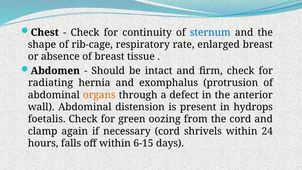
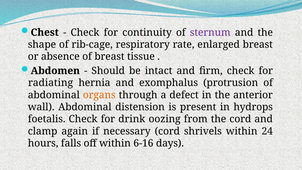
sternum colour: blue -> purple (210, 32)
green: green -> drink (132, 119)
6-15: 6-15 -> 6-16 (143, 143)
